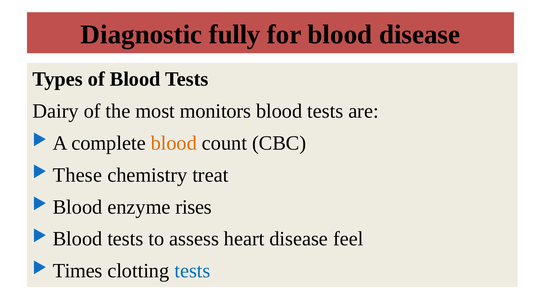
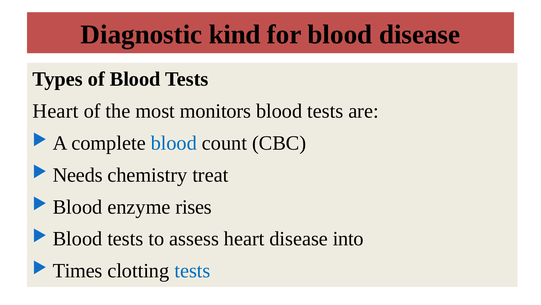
fully: fully -> kind (235, 35)
Dairy: Dairy -> Heart (55, 111)
blood colour: orange -> blue (174, 143)
These: These -> Needs (78, 175)
feel: feel -> into (348, 238)
